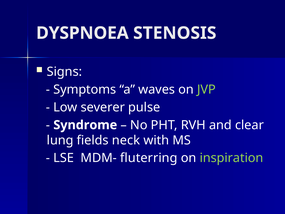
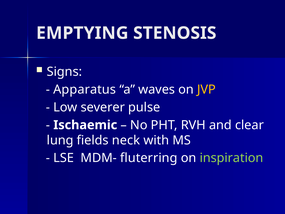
DYSPNOEA: DYSPNOEA -> EMPTYING (82, 33)
Symptoms: Symptoms -> Apparatus (85, 89)
JVP colour: light green -> yellow (206, 89)
Syndrome: Syndrome -> Ischaemic (85, 125)
